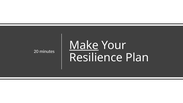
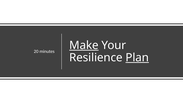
Plan underline: none -> present (137, 58)
